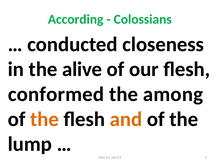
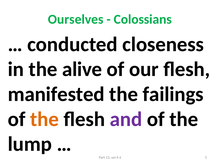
According: According -> Ourselves (76, 19)
conformed: conformed -> manifested (56, 94)
among: among -> failings (173, 94)
and colour: orange -> purple (126, 119)
